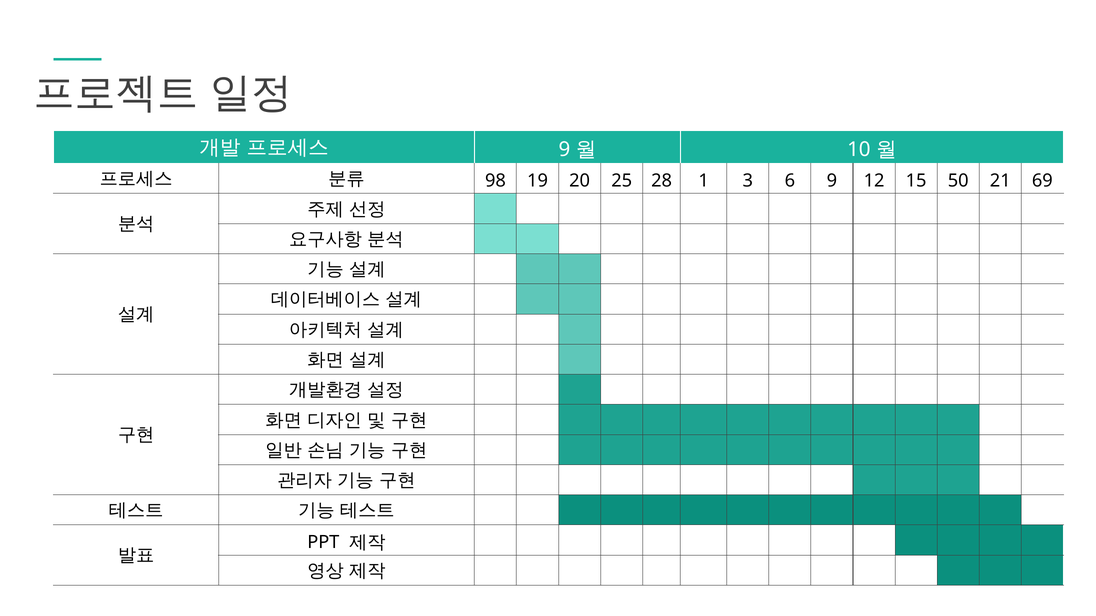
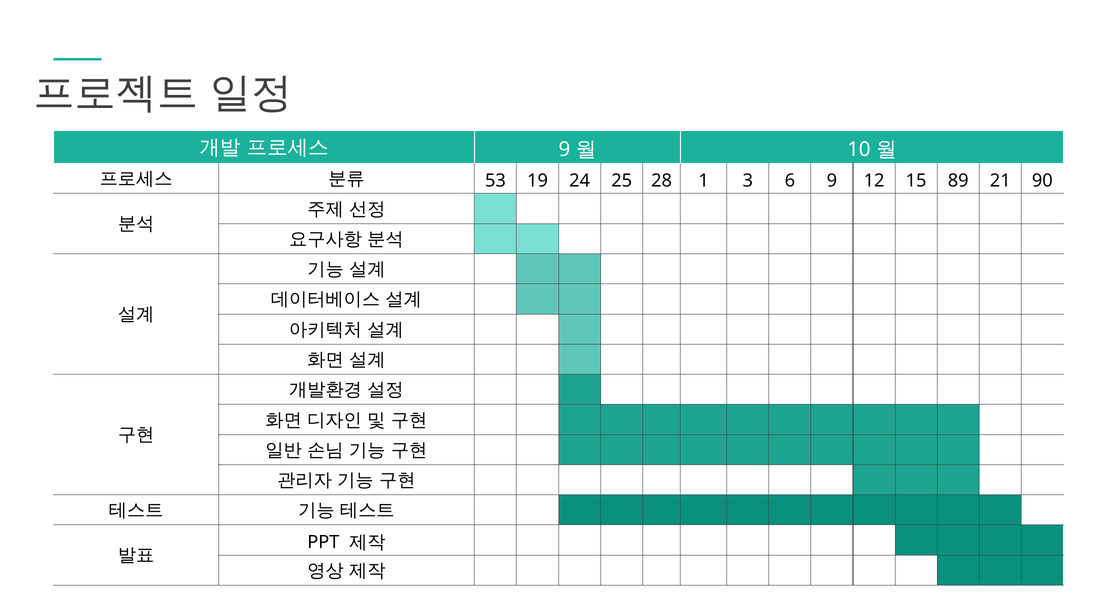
98: 98 -> 53 (495, 181)
20: 20 -> 24 (580, 181)
50: 50 -> 89 (958, 181)
69: 69 -> 90 (1042, 181)
